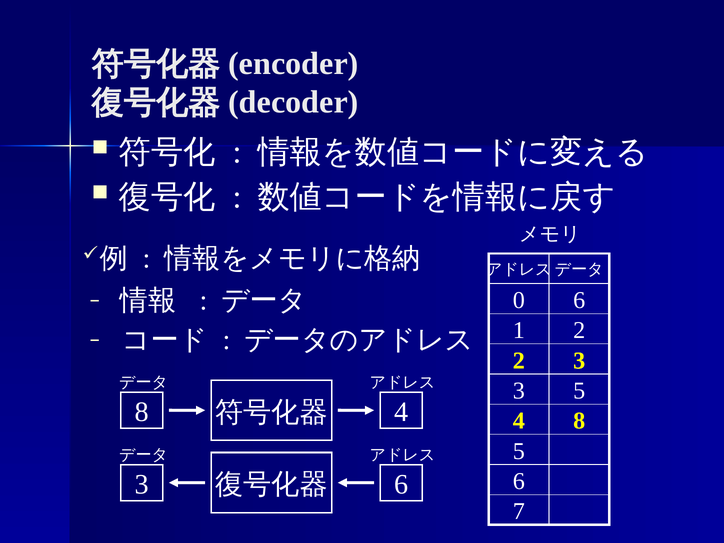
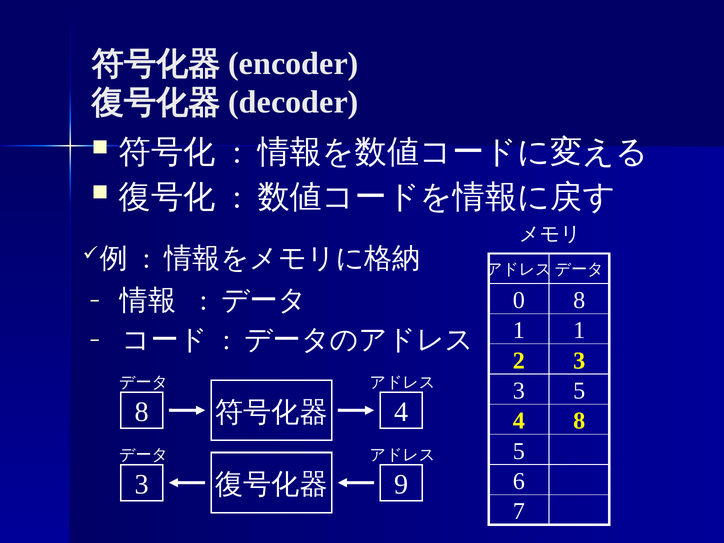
0 6: 6 -> 8 (579, 300)
1 2: 2 -> 1 (579, 330)
6: 6 -> 9 (401, 485)
